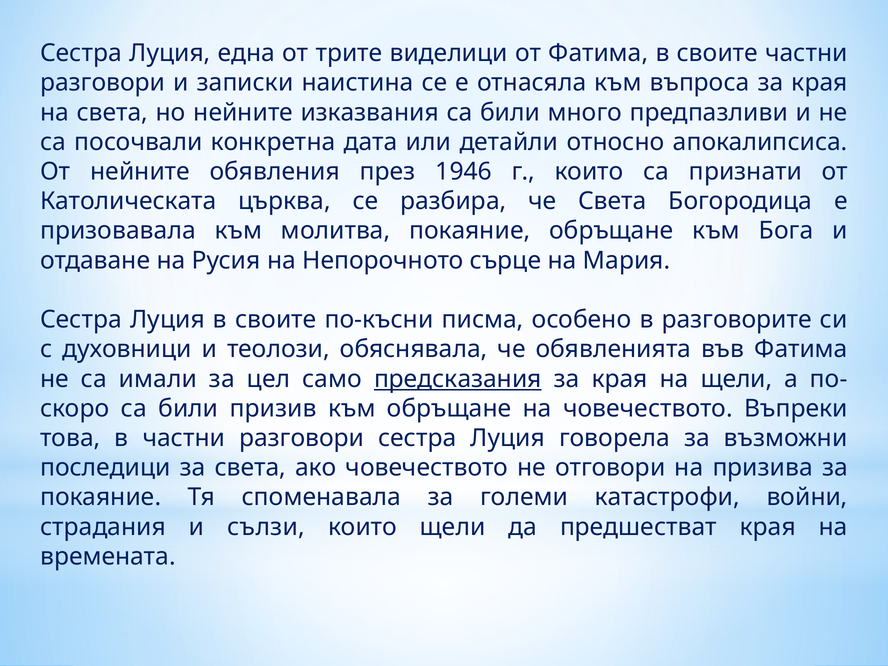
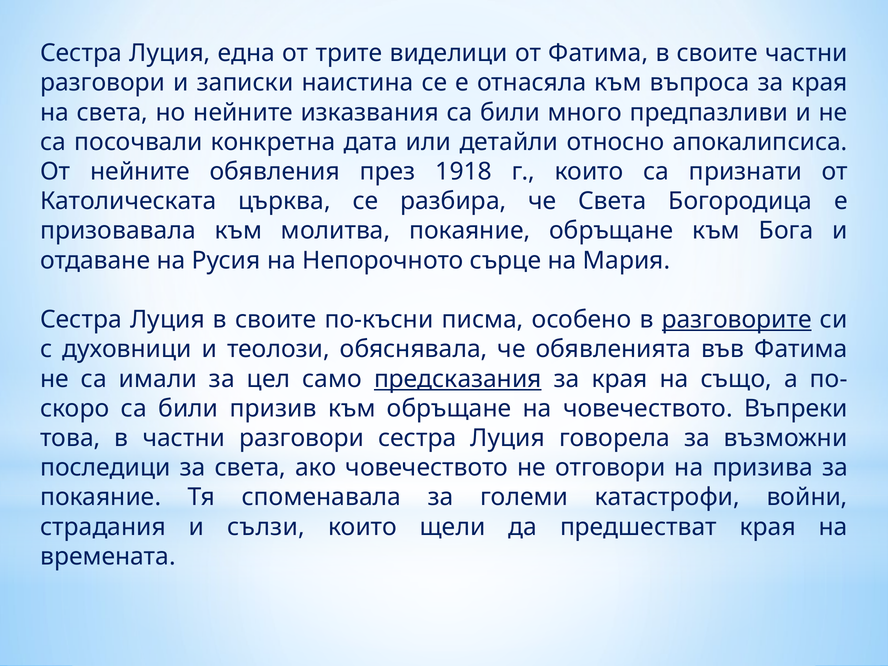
1946: 1946 -> 1918 (464, 172)
разговорите underline: none -> present (737, 320)
на щели: щели -> също (736, 379)
